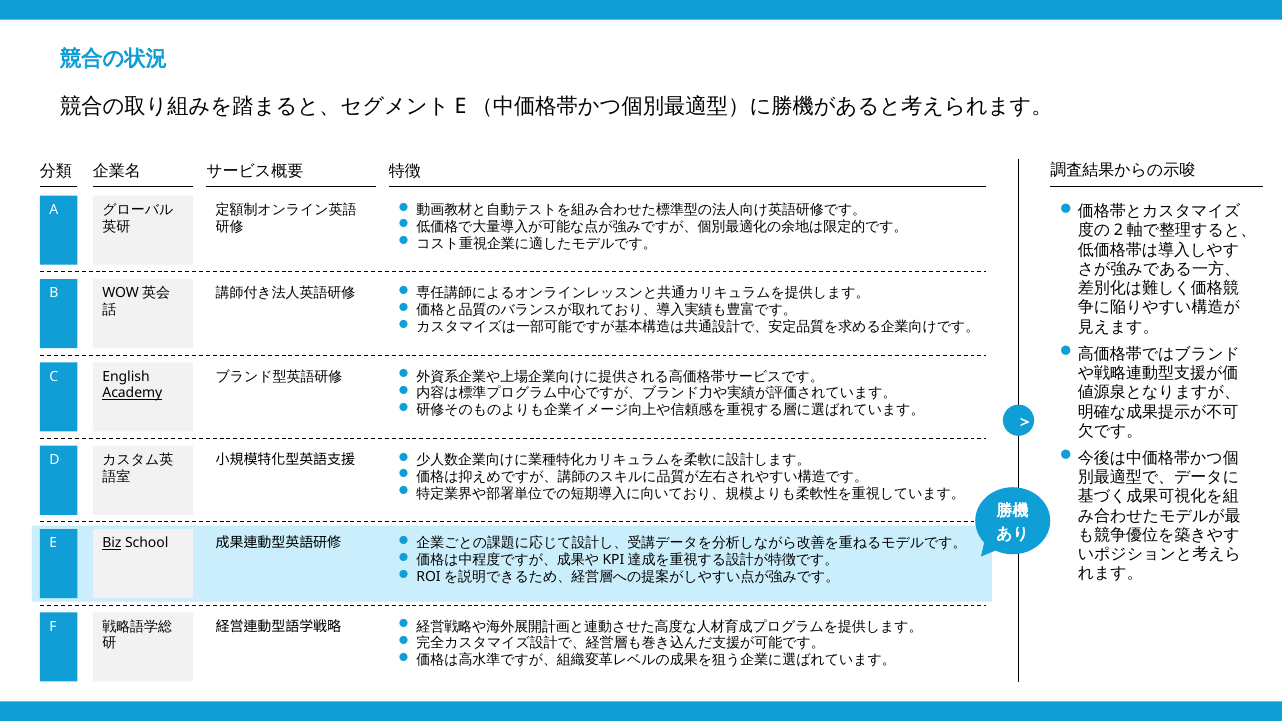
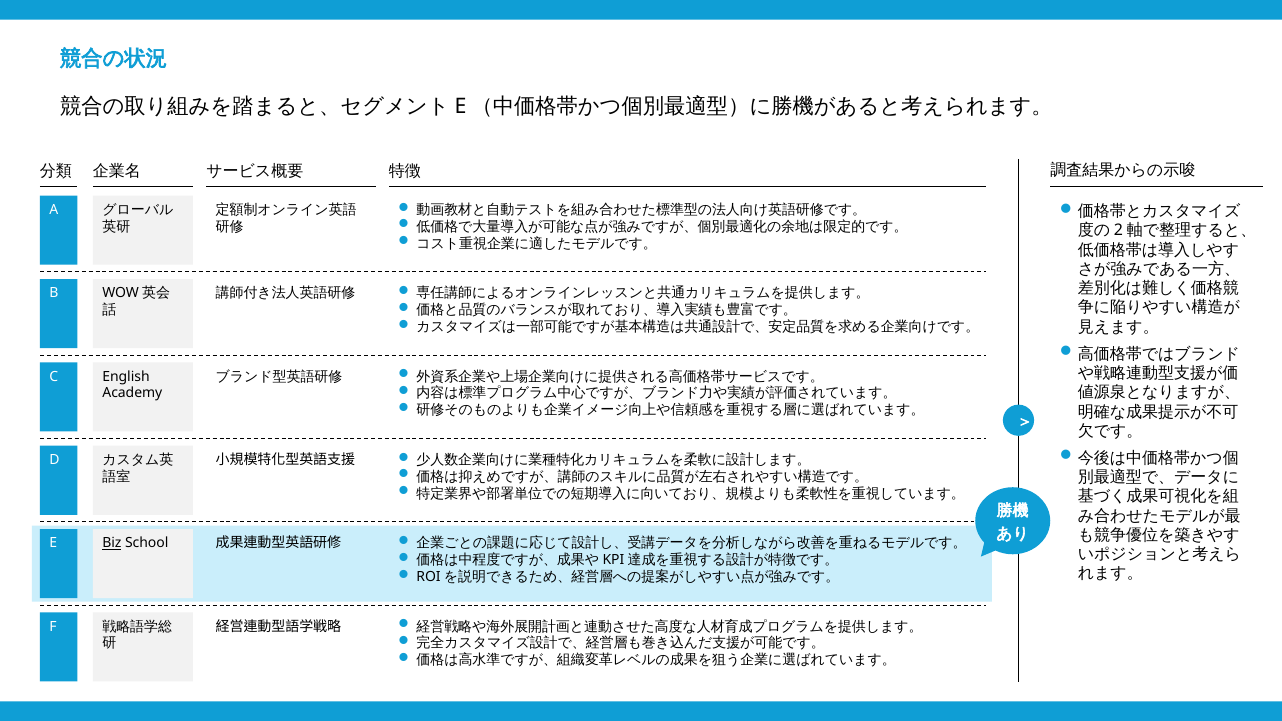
Academy underline: present -> none (132, 393)
